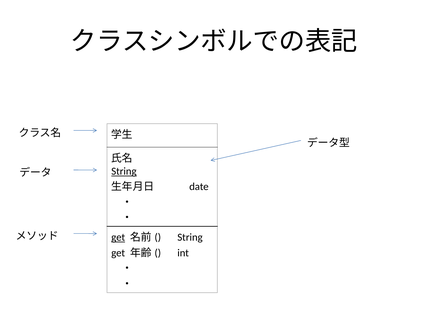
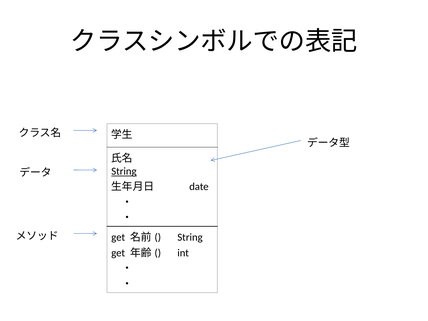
get underline: present -> none (118, 237)
